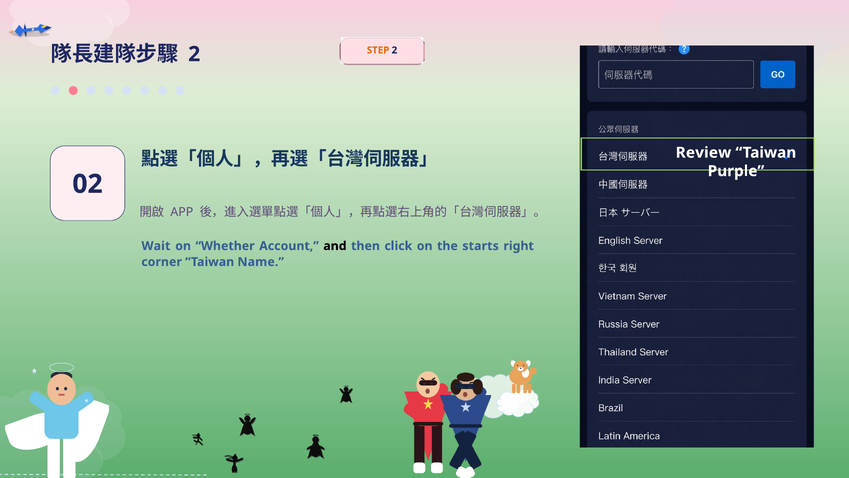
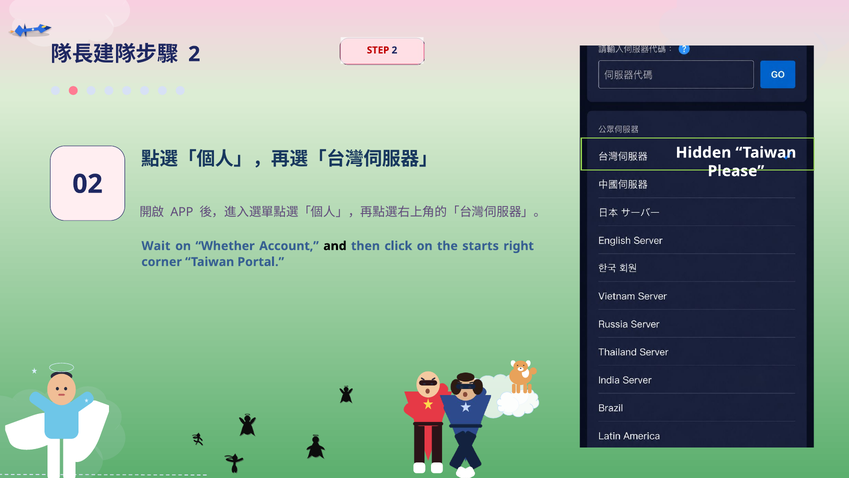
STEP colour: orange -> red (378, 50)
Review: Review -> Hidden (703, 153)
Purple: Purple -> Please (736, 171)
Name: Name -> Portal (261, 262)
